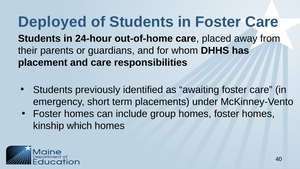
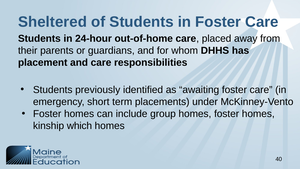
Deployed: Deployed -> Sheltered (52, 22)
